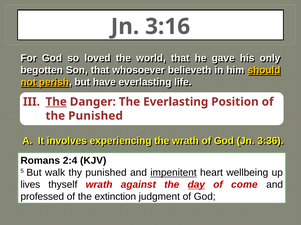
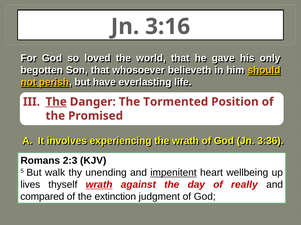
The Everlasting: Everlasting -> Tormented (176, 102)
the Punished: Punished -> Promised (96, 116)
2:4: 2:4 -> 2:3 (70, 161)
thy punished: punished -> unending (106, 173)
wrath underline: none -> present (99, 185)
day underline: present -> none (196, 185)
come: come -> really (244, 185)
professed: professed -> compared (42, 197)
